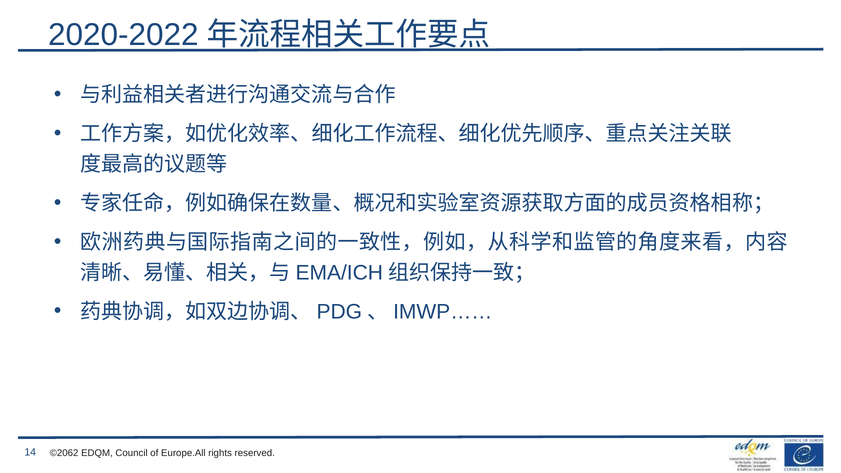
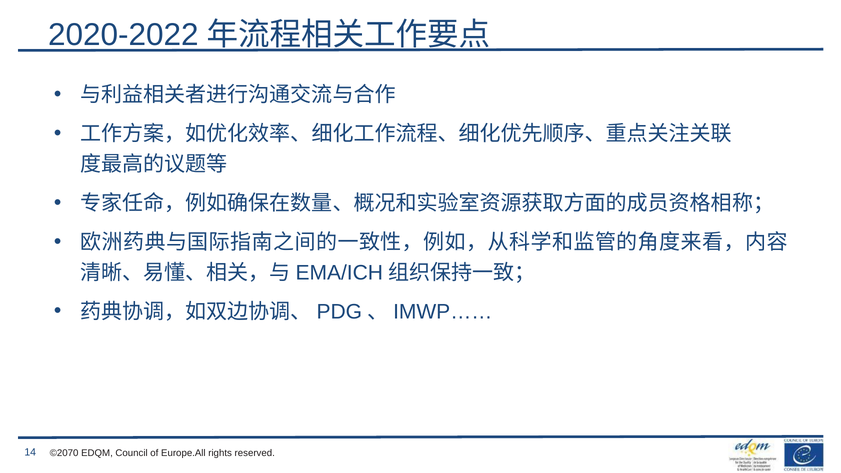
©2062: ©2062 -> ©2070 (64, 453)
